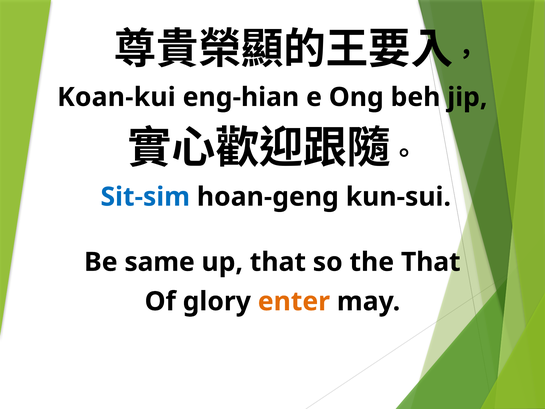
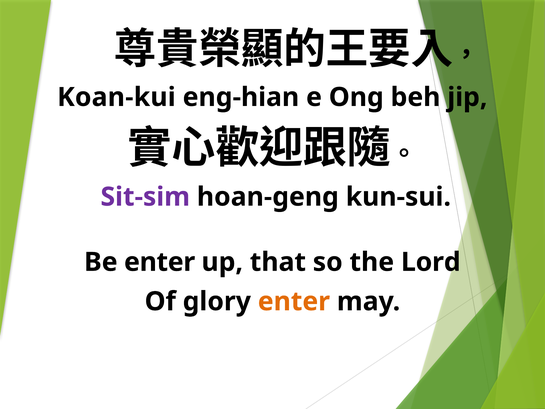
Sit-sim colour: blue -> purple (145, 197)
Be same: same -> enter (160, 262)
the That: That -> Lord (431, 262)
